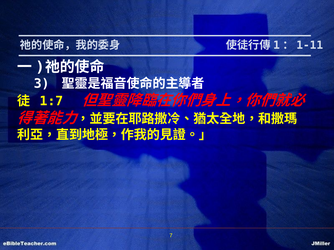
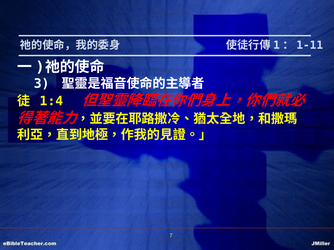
1:7: 1:7 -> 1:4 (51, 101)
